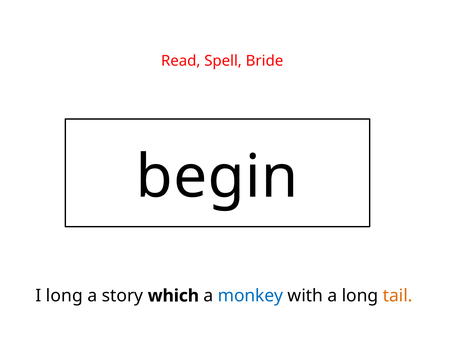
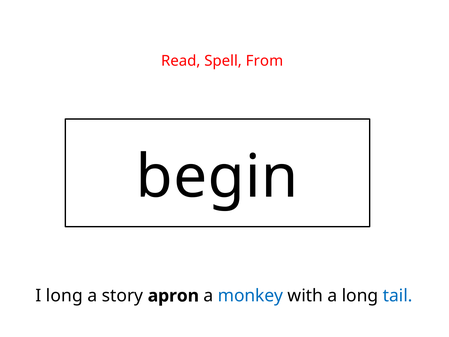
Bride: Bride -> From (264, 61)
which: which -> apron (173, 296)
tail colour: orange -> blue (398, 296)
